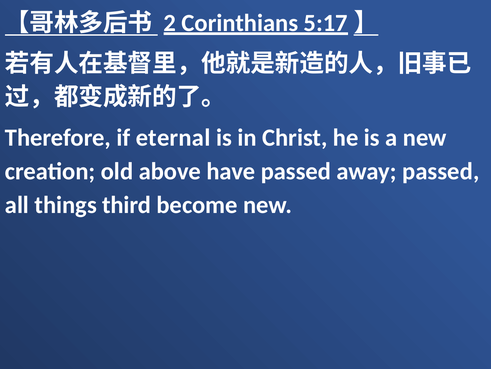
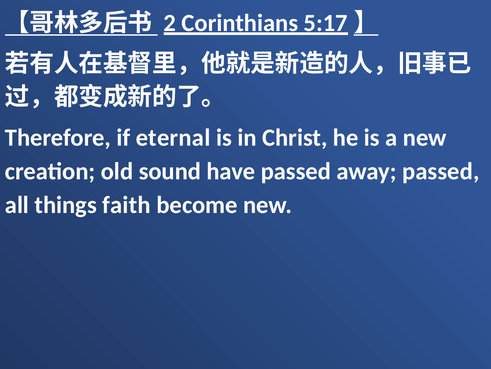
above: above -> sound (170, 171)
third: third -> faith (127, 205)
